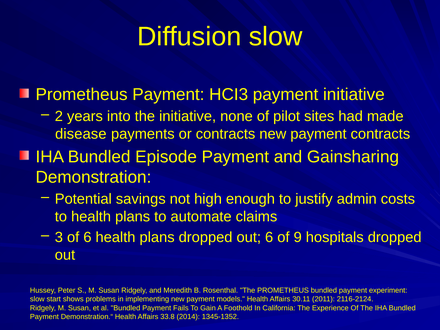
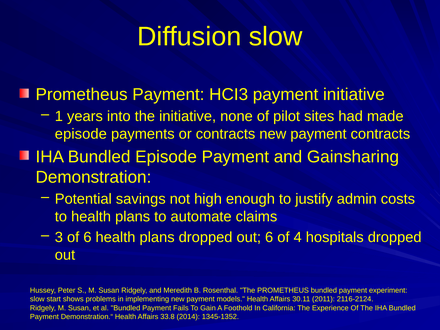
2: 2 -> 1 (59, 116)
disease: disease -> episode (81, 134)
9: 9 -> 4 (298, 237)
